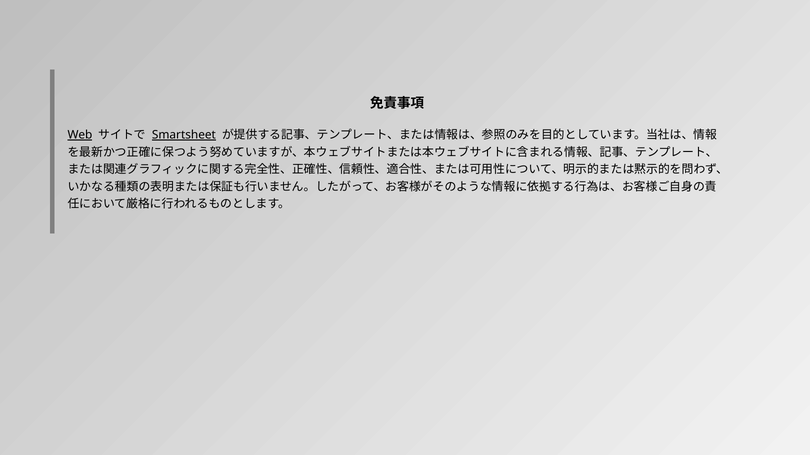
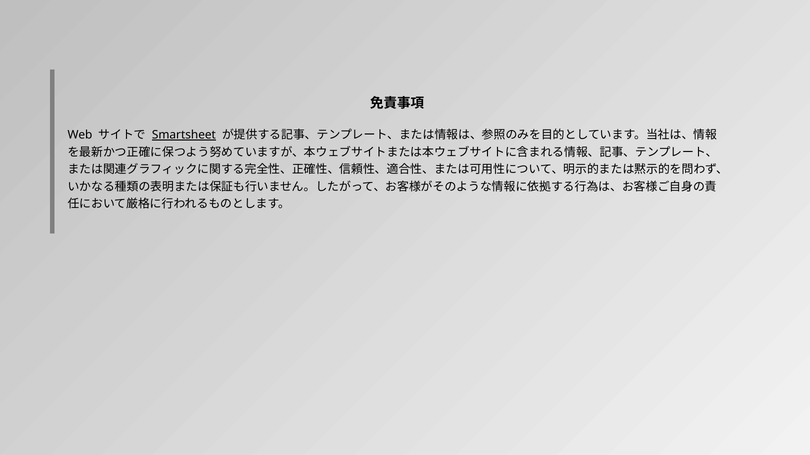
Web underline: present -> none (80, 135)
